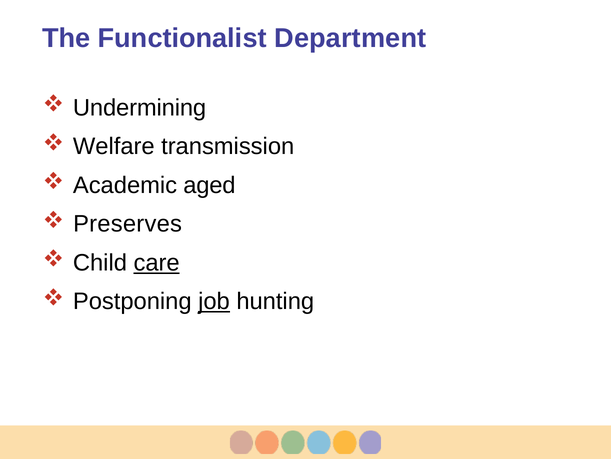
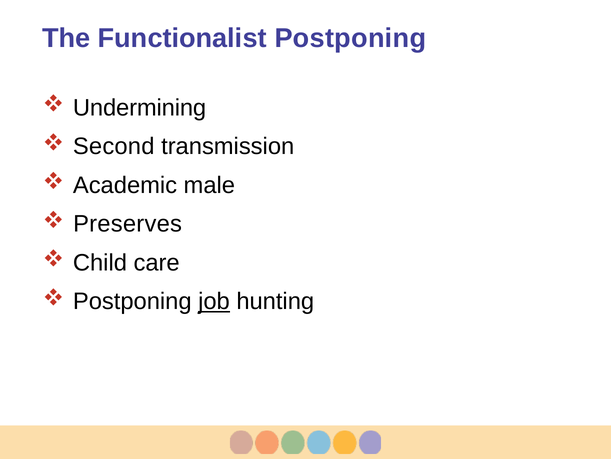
Functionalist Department: Department -> Postponing (350, 38)
Welfare: Welfare -> Second (114, 146)
aged: aged -> male (209, 185)
care underline: present -> none (157, 262)
